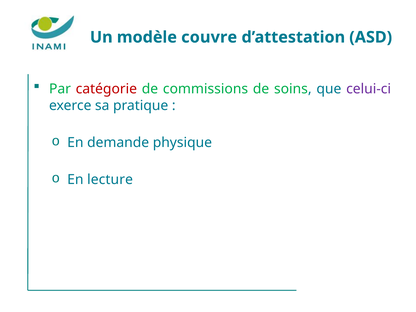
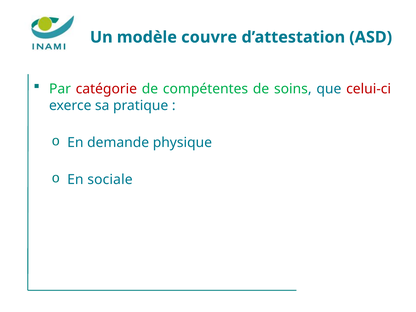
commissions: commissions -> compétentes (206, 89)
celui-ci colour: purple -> red (369, 89)
lecture: lecture -> sociale (110, 180)
